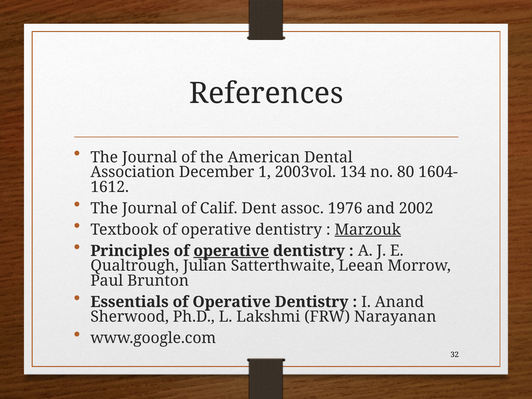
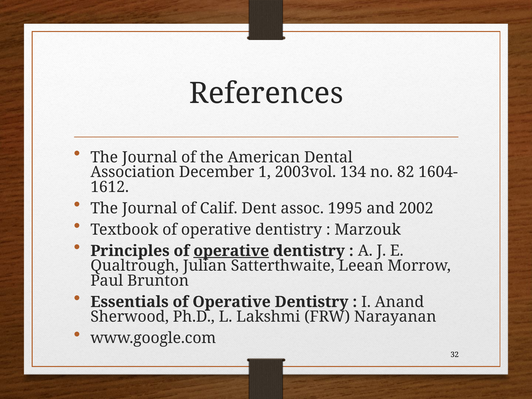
80: 80 -> 82 (406, 172)
1976: 1976 -> 1995 (345, 208)
Marzouk underline: present -> none (368, 230)
